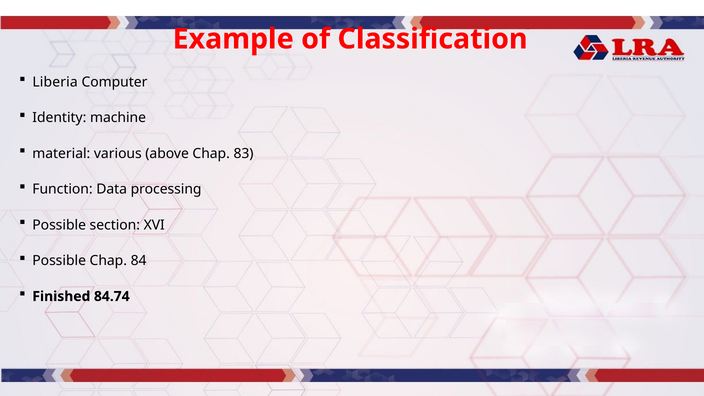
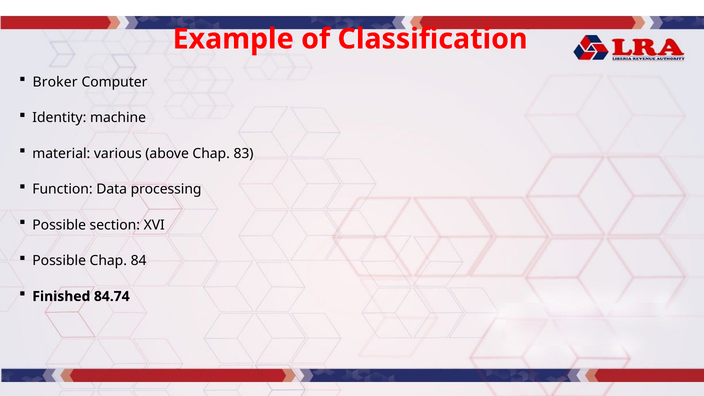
Liberia: Liberia -> Broker (55, 82)
